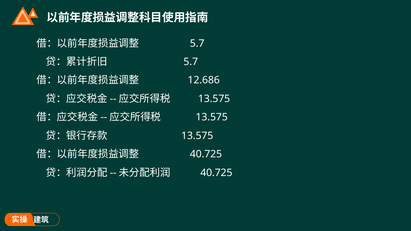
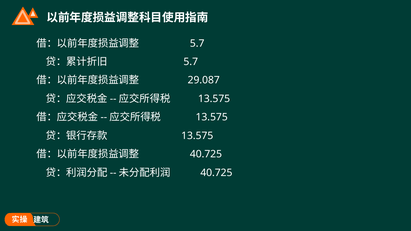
12.686: 12.686 -> 29.087 (204, 80)
